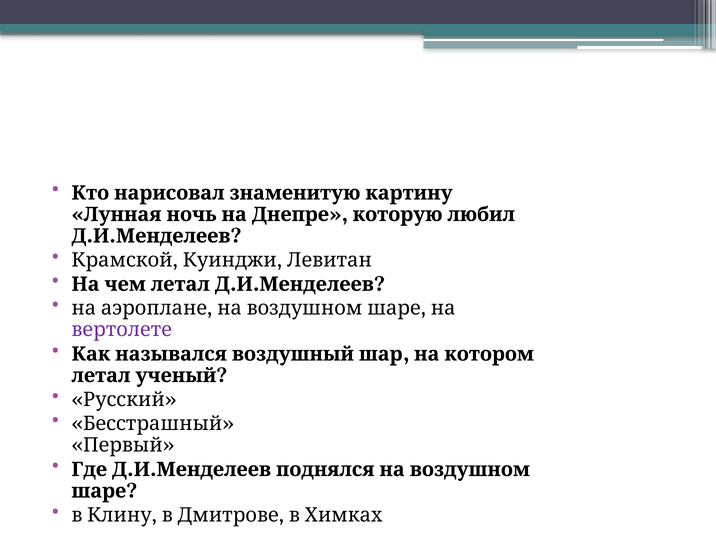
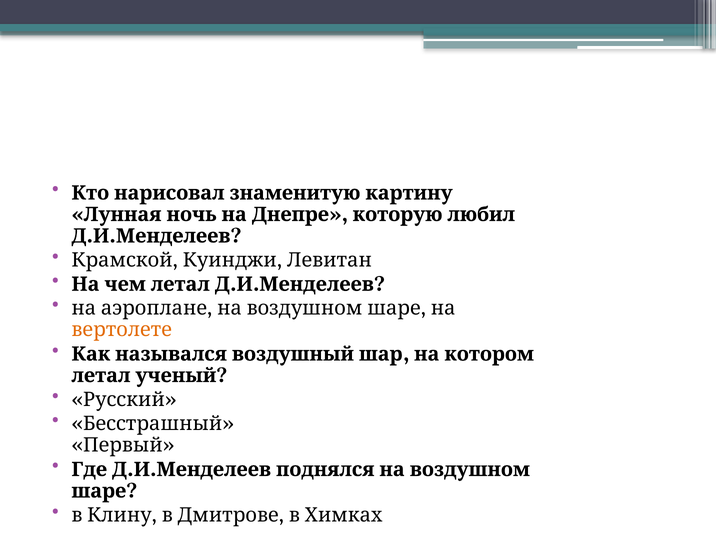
вертолете colour: purple -> orange (122, 330)
